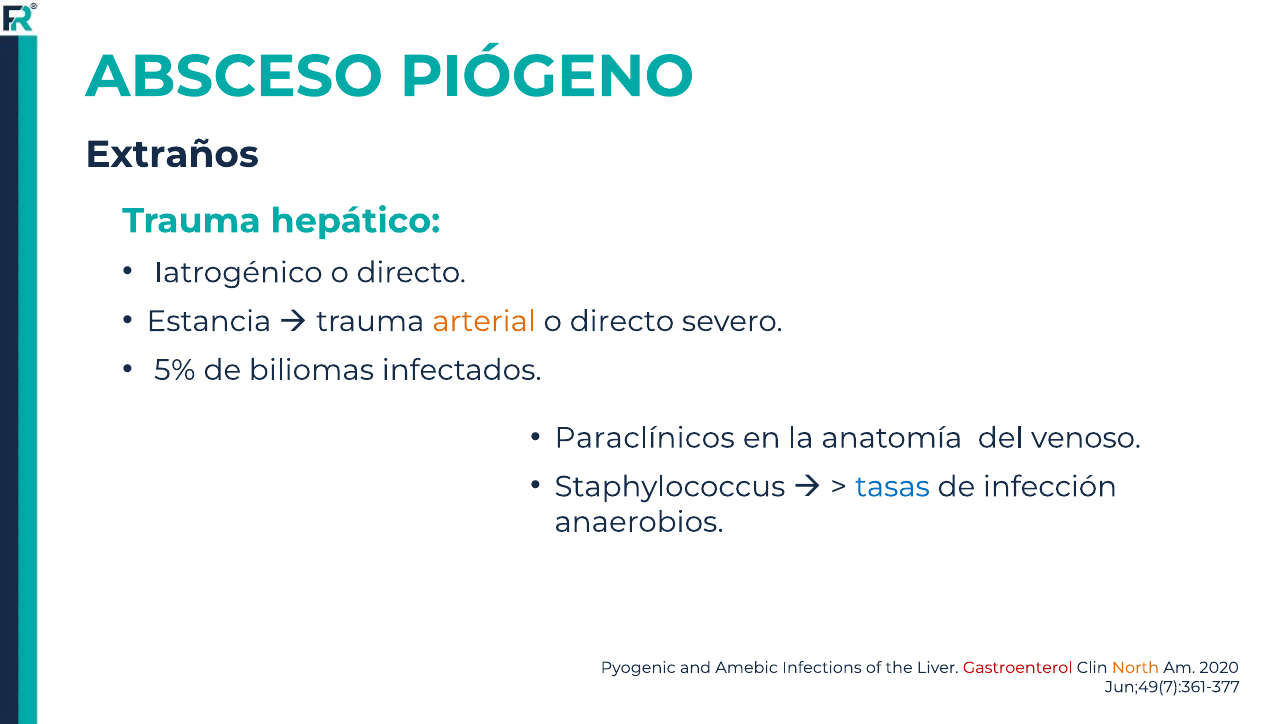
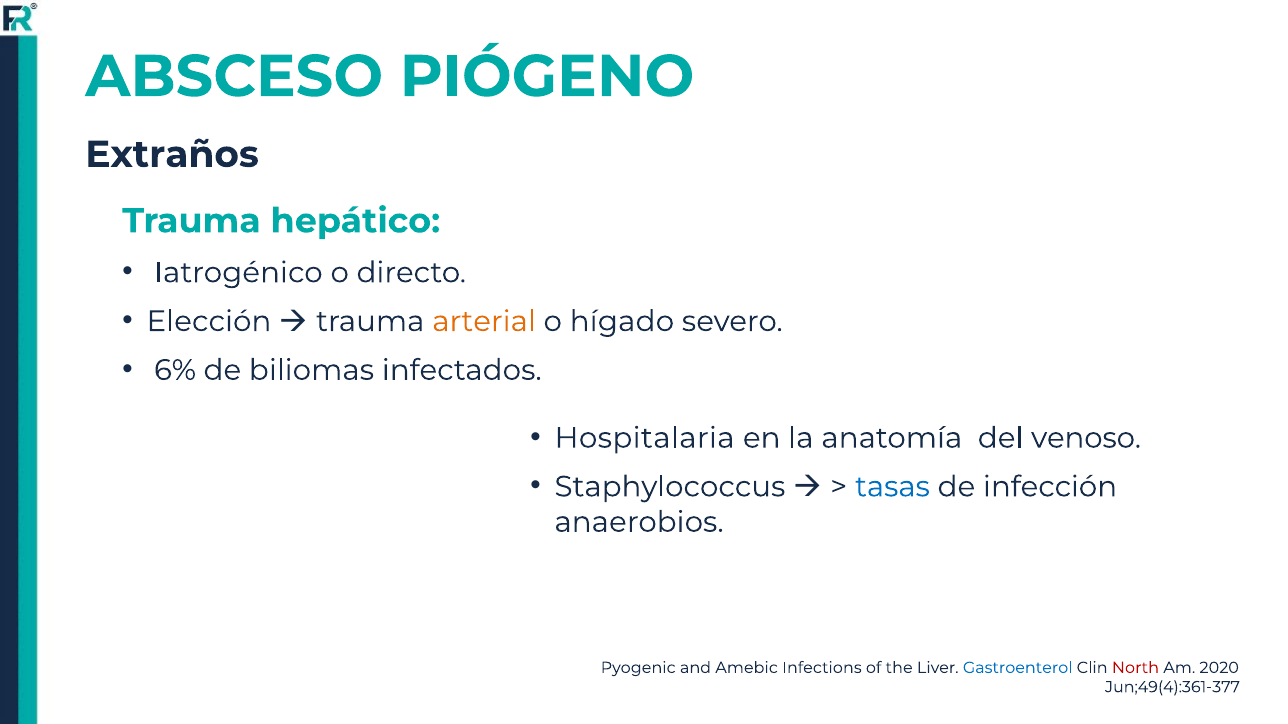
Estancia: Estancia -> Elección (209, 322)
directo: directo -> hígado (622, 322)
5%: 5% -> 6% (175, 370)
Paraclínicos: Paraclínicos -> Hospitalaria (645, 438)
Gastroenterol colour: red -> blue (1018, 668)
North colour: orange -> red (1135, 668)
Jun;49(7):361-377: Jun;49(7):361-377 -> Jun;49(4):361-377 (1173, 687)
